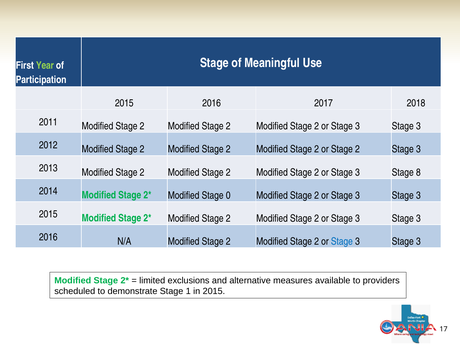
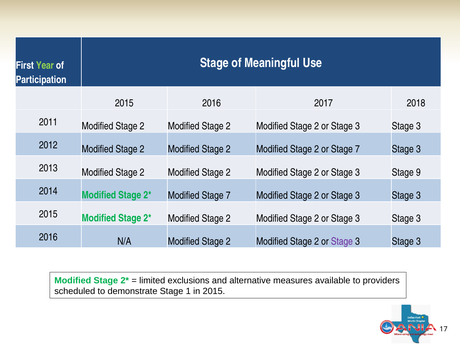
or Stage 2: 2 -> 7 (357, 149)
8: 8 -> 9 (418, 172)
Modified Stage 0: 0 -> 7 (228, 195)
Stage colour: blue -> purple (342, 241)
